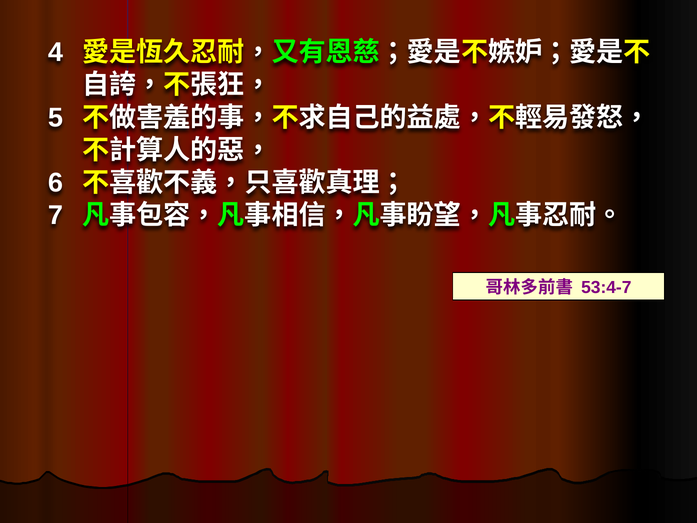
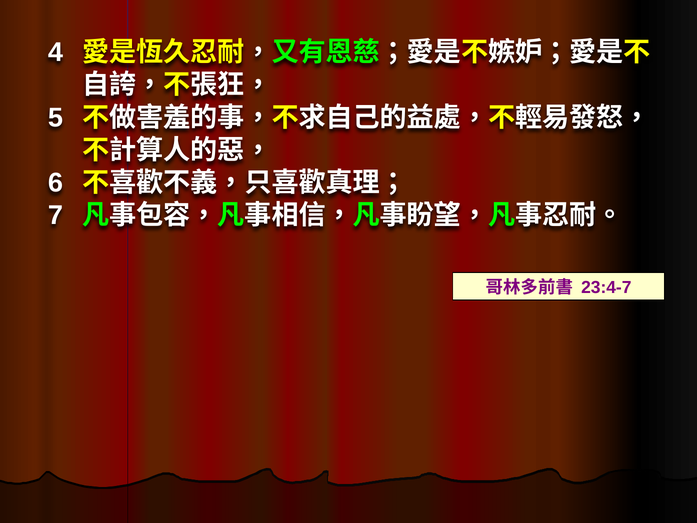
53:4-7: 53:4-7 -> 23:4-7 (606, 287)
